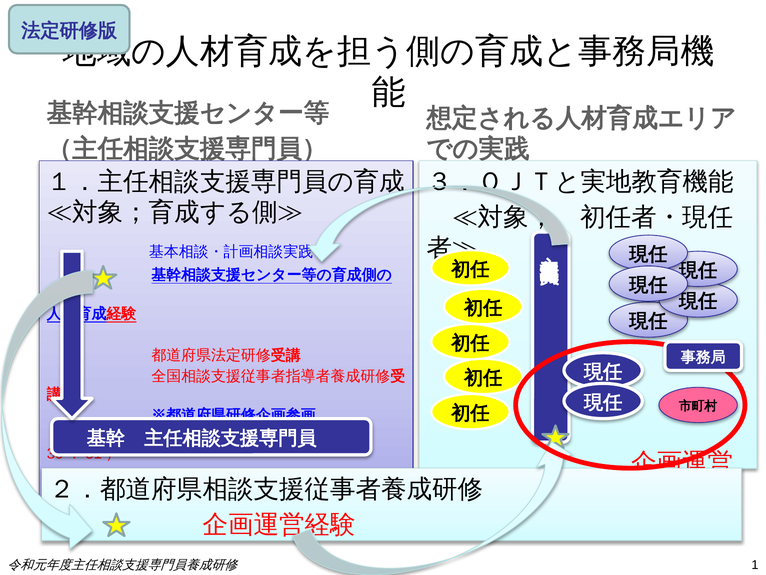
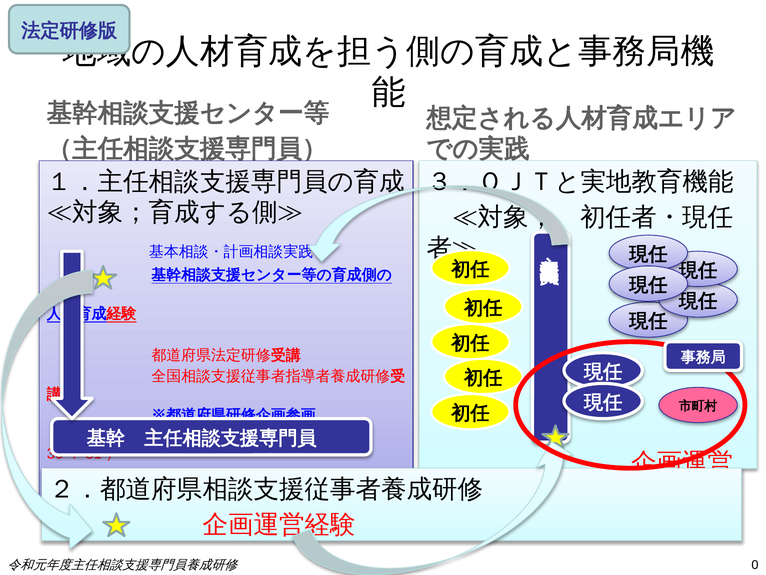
1: 1 -> 0 (755, 564)
